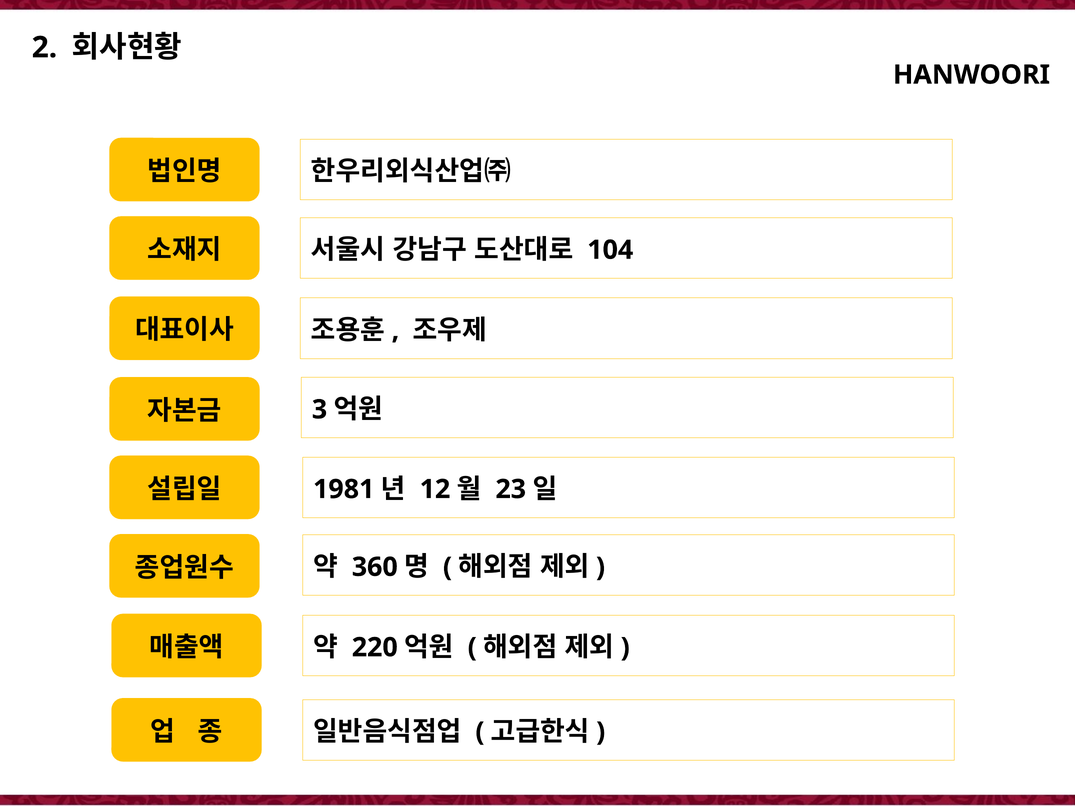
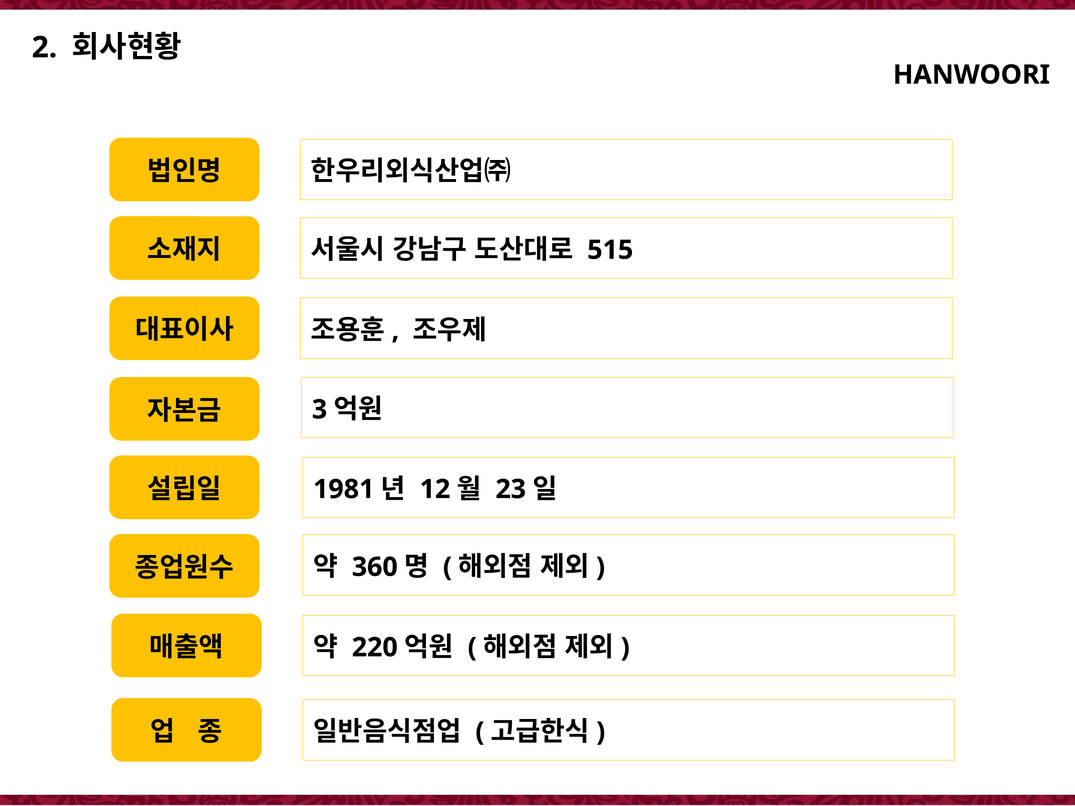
104: 104 -> 515 (610, 250)
